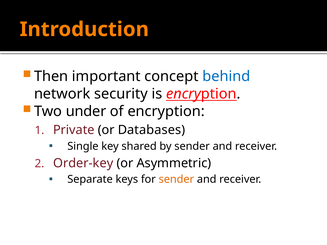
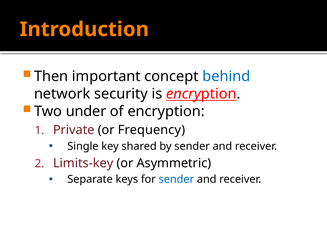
Databases: Databases -> Frequency (151, 130)
Order-key: Order-key -> Limits-key (83, 163)
sender colour: orange -> blue (176, 179)
